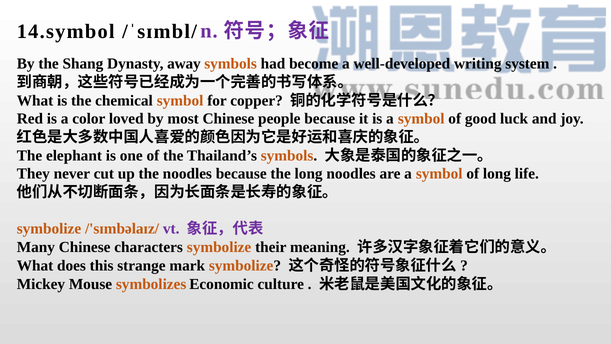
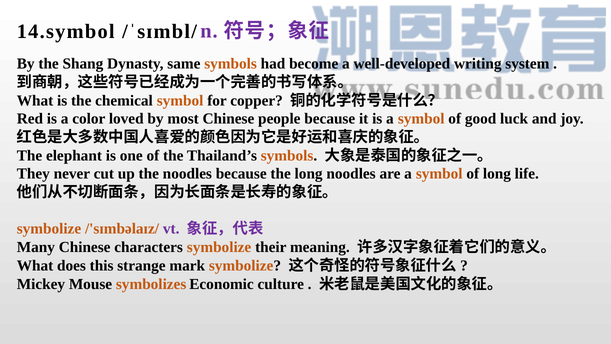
away: away -> same (184, 64)
